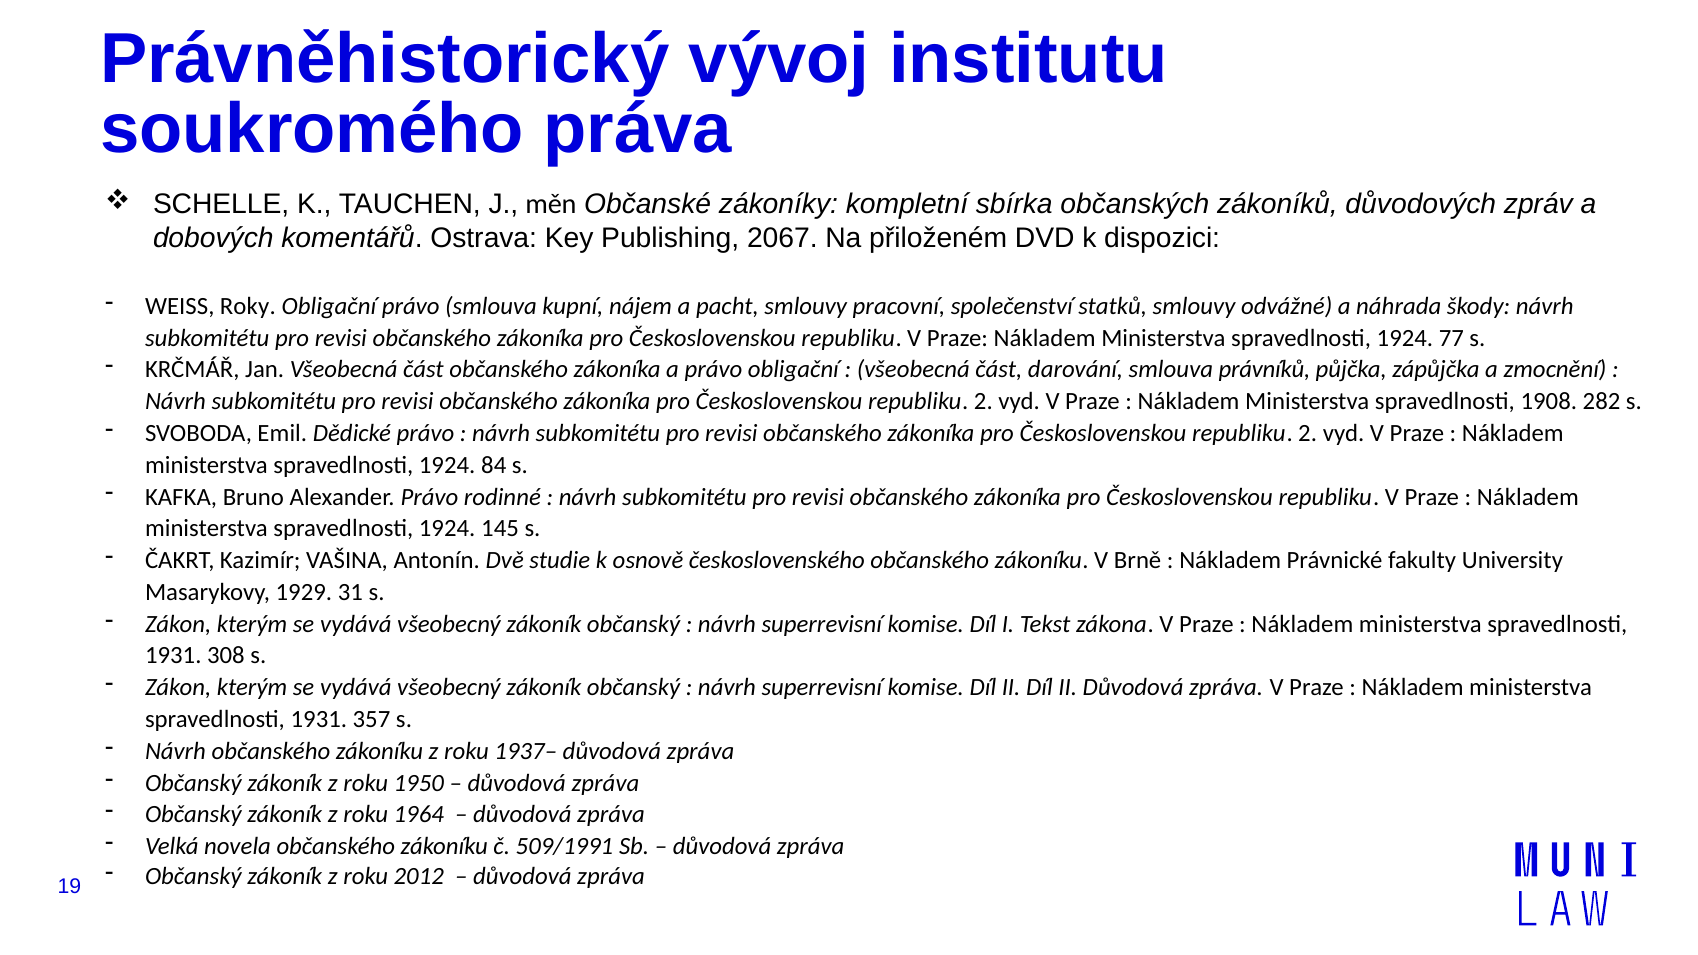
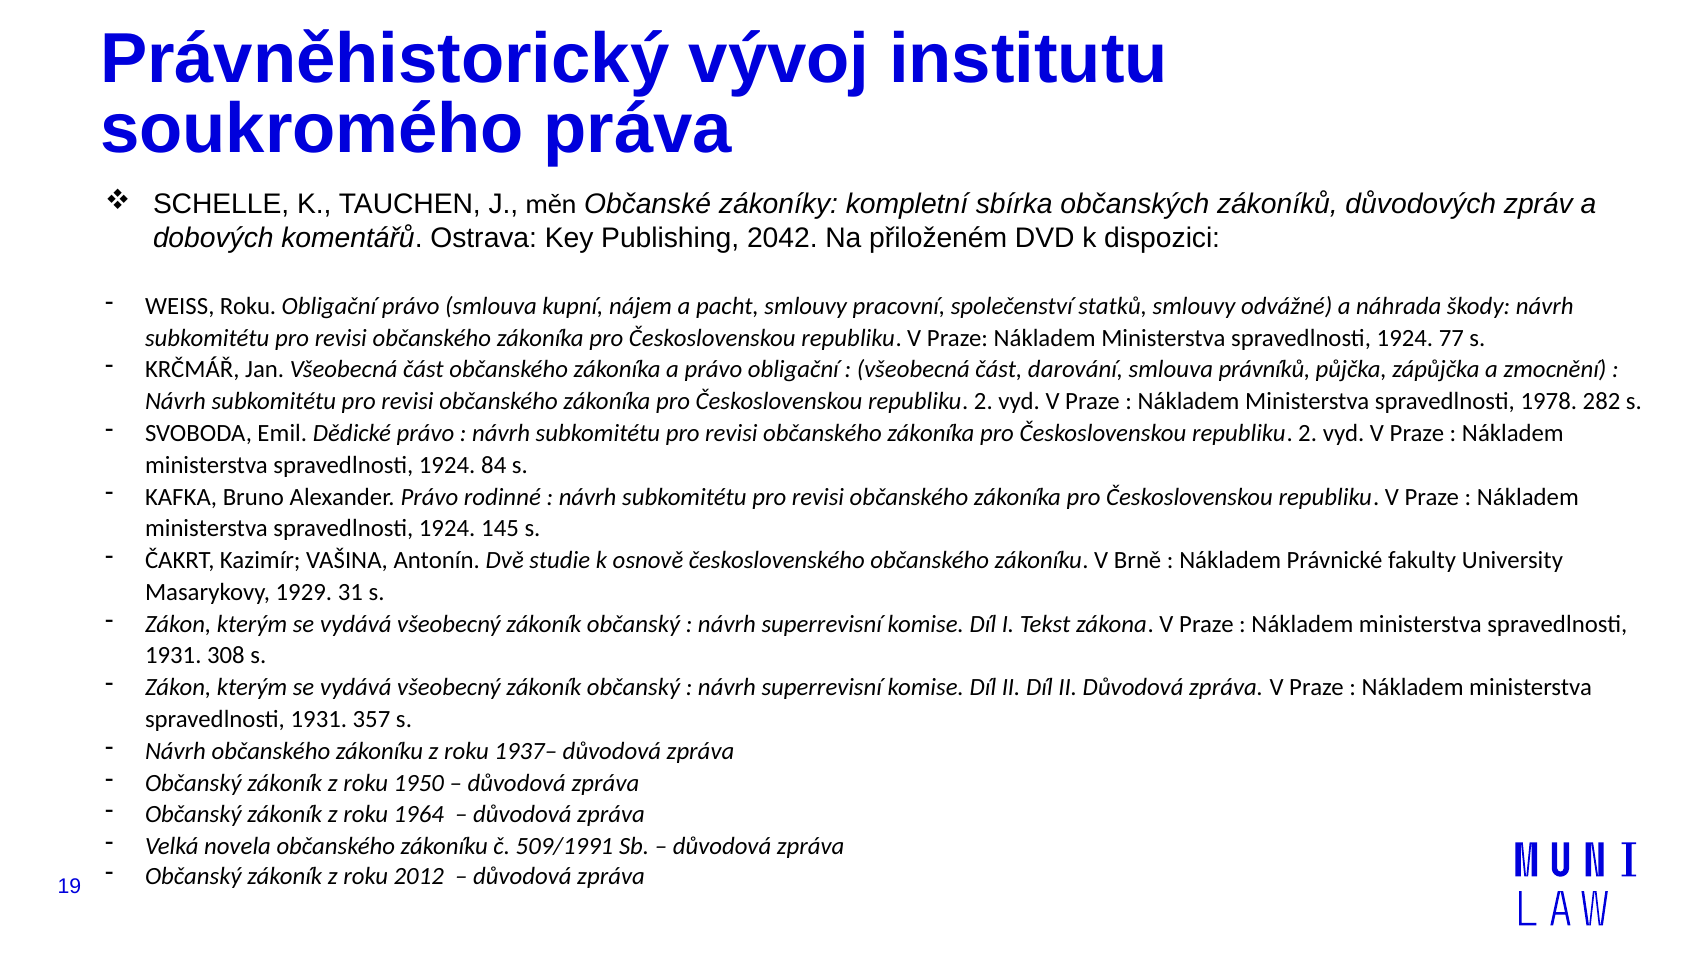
2067: 2067 -> 2042 (782, 239)
WEISS Roky: Roky -> Roku (248, 306)
1908: 1908 -> 1978 (1549, 402)
